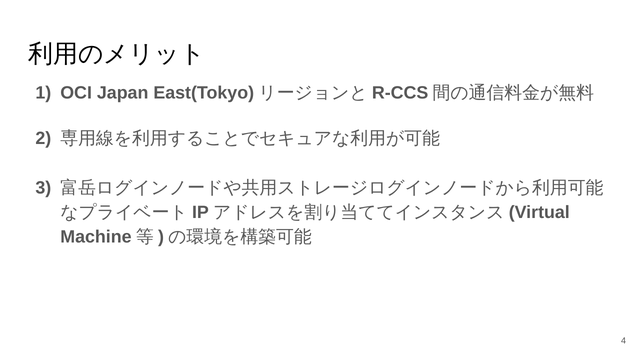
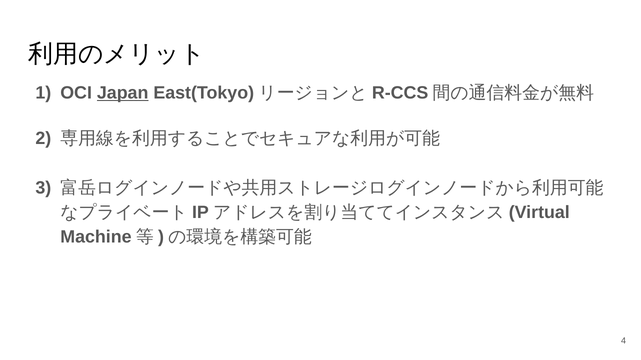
Japan underline: none -> present (123, 93)
